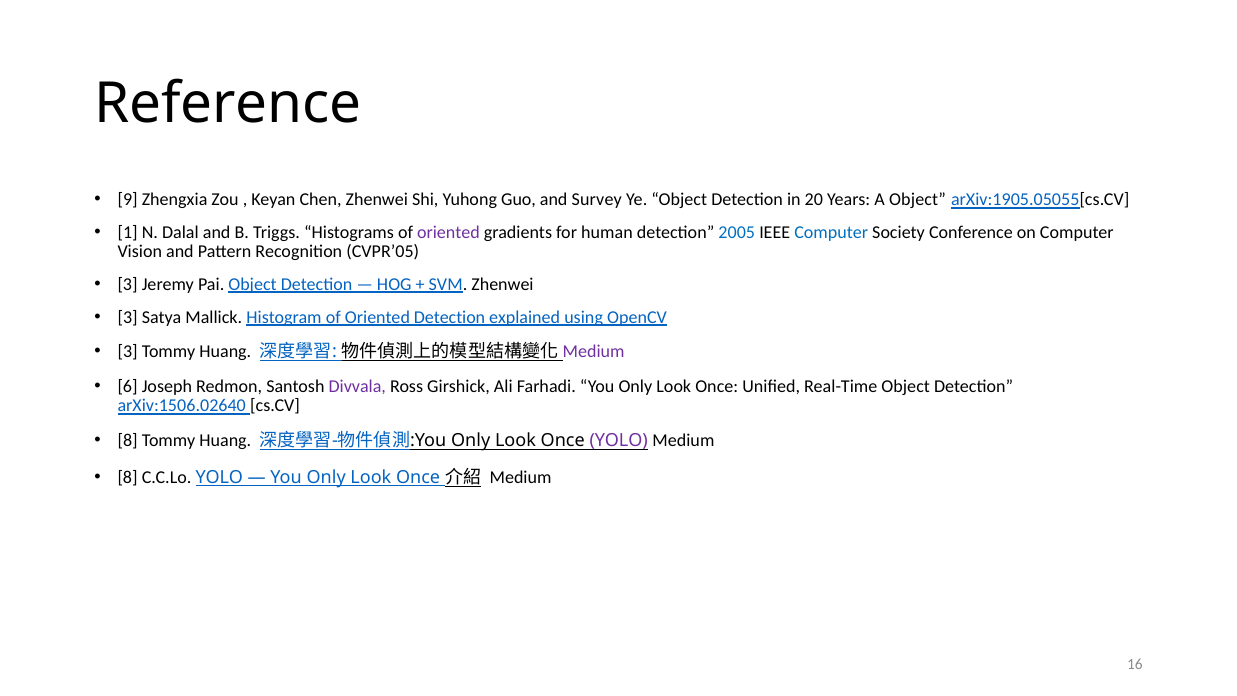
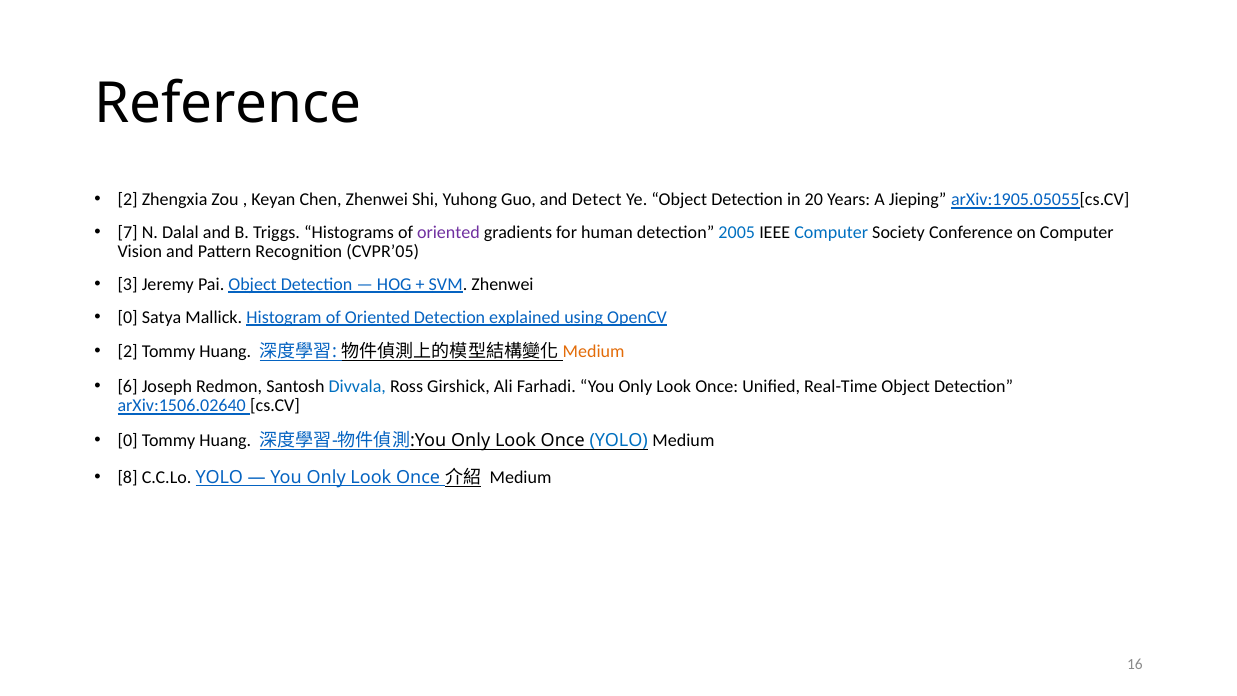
9: 9 -> 2 (128, 200)
Survey: Survey -> Detect (597, 200)
A Object: Object -> Jieping (918, 200)
1: 1 -> 7 (128, 232)
3: 3 -> 0 (128, 317)
3: 3 -> 2 (128, 352)
Medium colour: purple -> orange (594, 352)
Divvala colour: purple -> blue (357, 386)
8: 8 -> 0 (128, 441)
YOLO colour: purple -> blue (619, 441)
